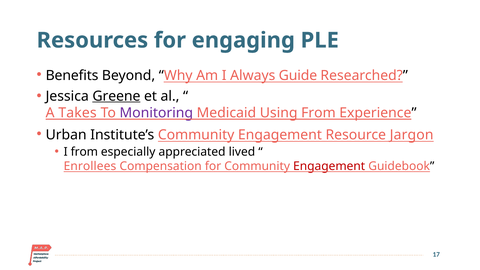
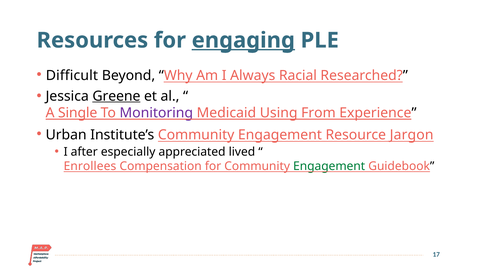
engaging underline: none -> present (243, 40)
Benefits: Benefits -> Difficult (72, 76)
Guide: Guide -> Racial (298, 76)
Takes: Takes -> Single (78, 113)
I from: from -> after (84, 152)
Engagement colour: red -> green (329, 166)
